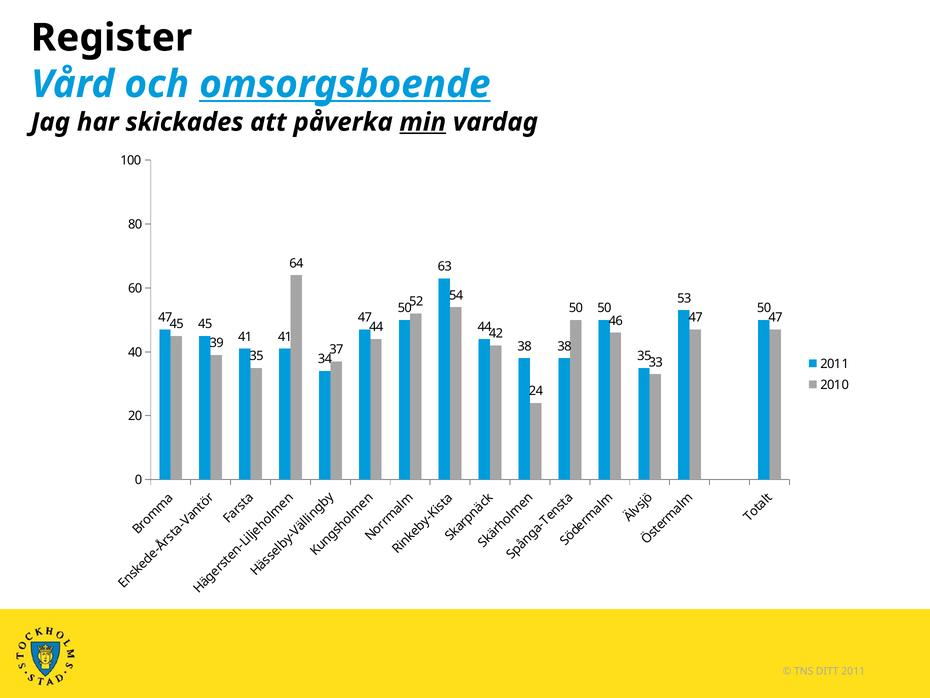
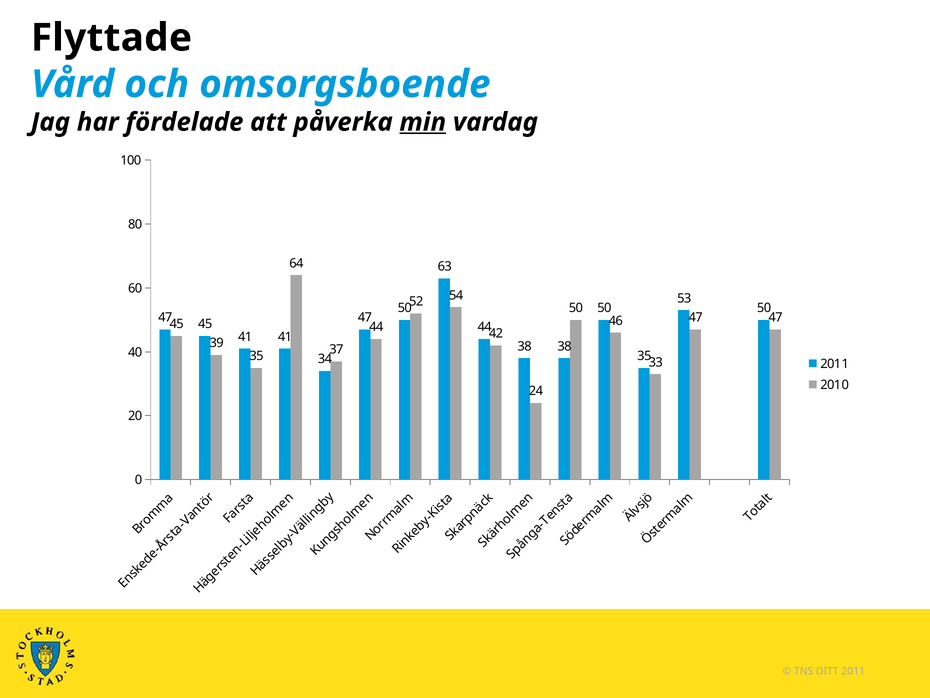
Register: Register -> Flyttade (111, 38)
omsorgsboende underline: present -> none (345, 84)
skickades: skickades -> fördelade (185, 122)
